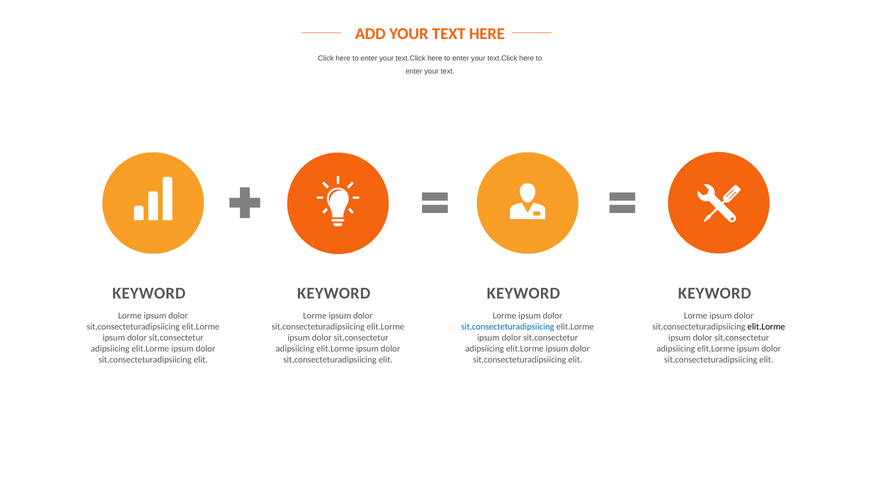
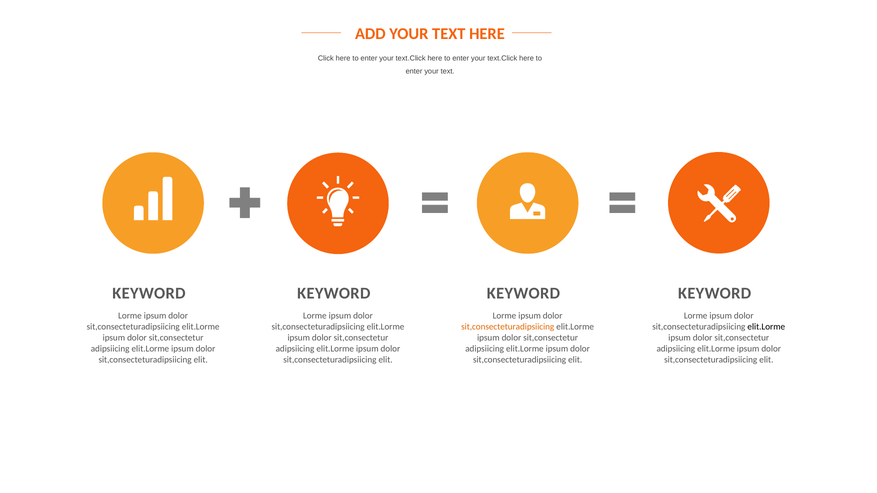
sit,consecteturadipsiicing colour: blue -> orange (508, 327)
